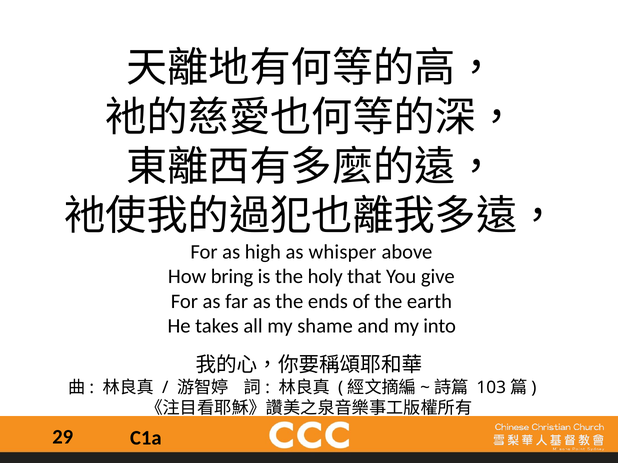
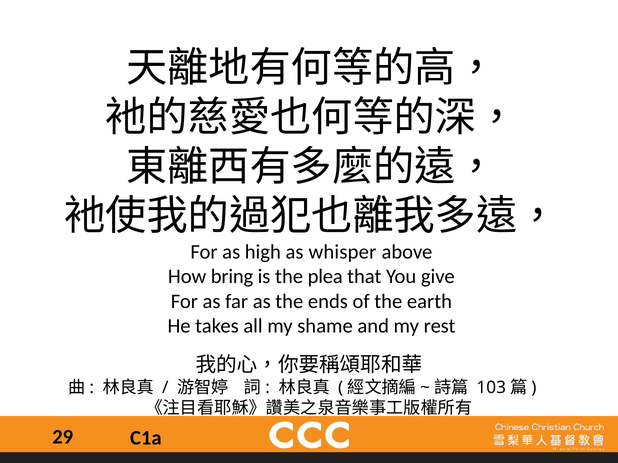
holy: holy -> plea (325, 277)
into: into -> rest (440, 326)
